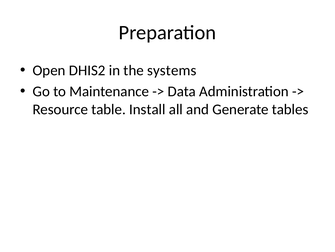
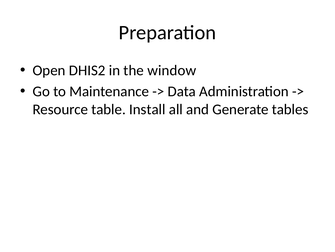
systems: systems -> window (172, 70)
